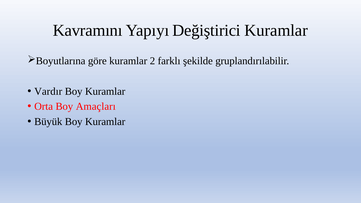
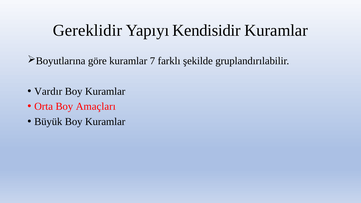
Kavramını: Kavramını -> Gereklidir (87, 30)
Değiştirici: Değiştirici -> Kendisidir (206, 30)
2: 2 -> 7 (152, 61)
